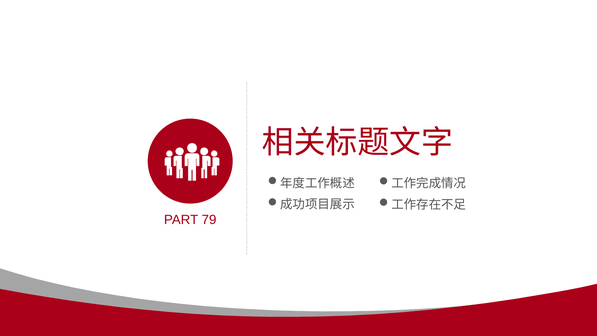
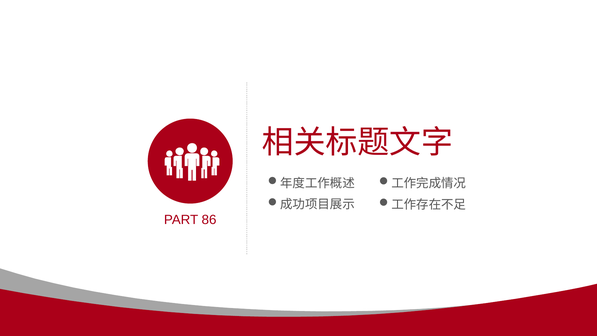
79: 79 -> 86 (209, 220)
